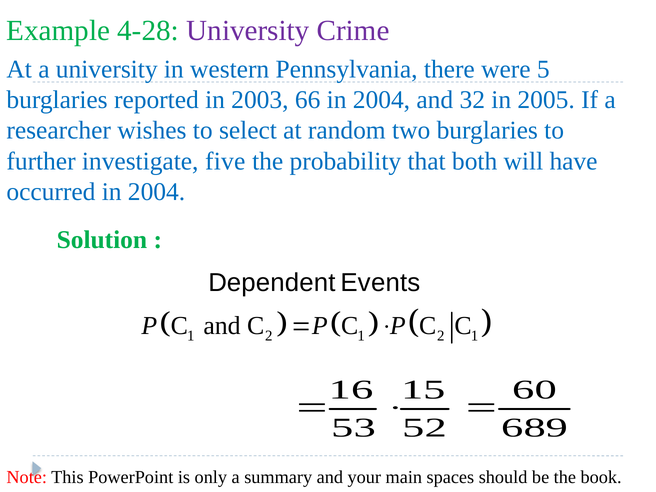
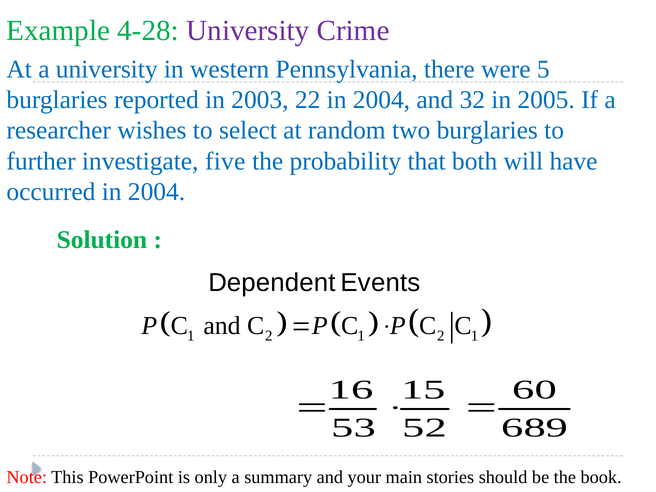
66: 66 -> 22 (308, 100)
spaces: spaces -> stories (450, 477)
